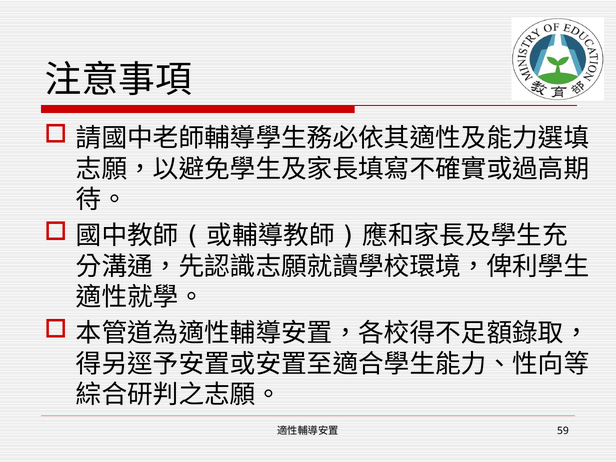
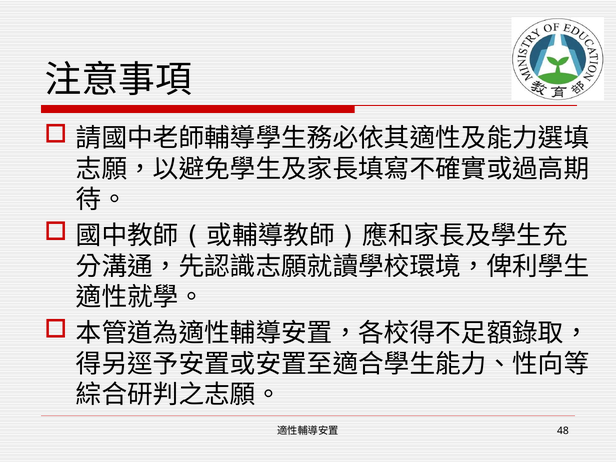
59: 59 -> 48 (563, 431)
